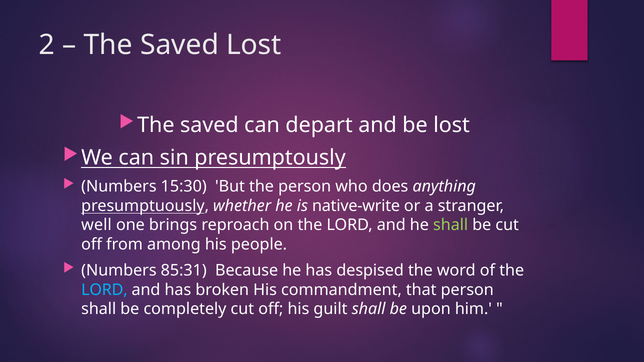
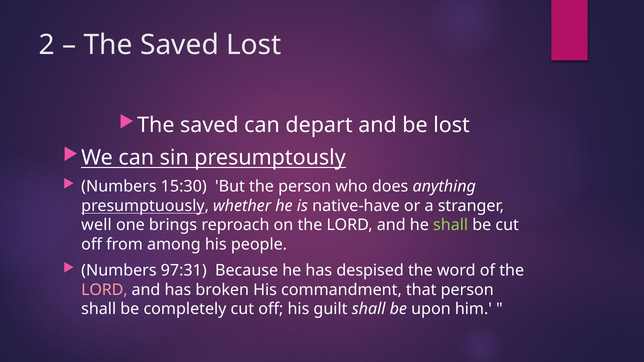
native-write: native-write -> native-have (356, 206)
85:31: 85:31 -> 97:31 (184, 271)
LORD colour: light blue -> pink (104, 290)
